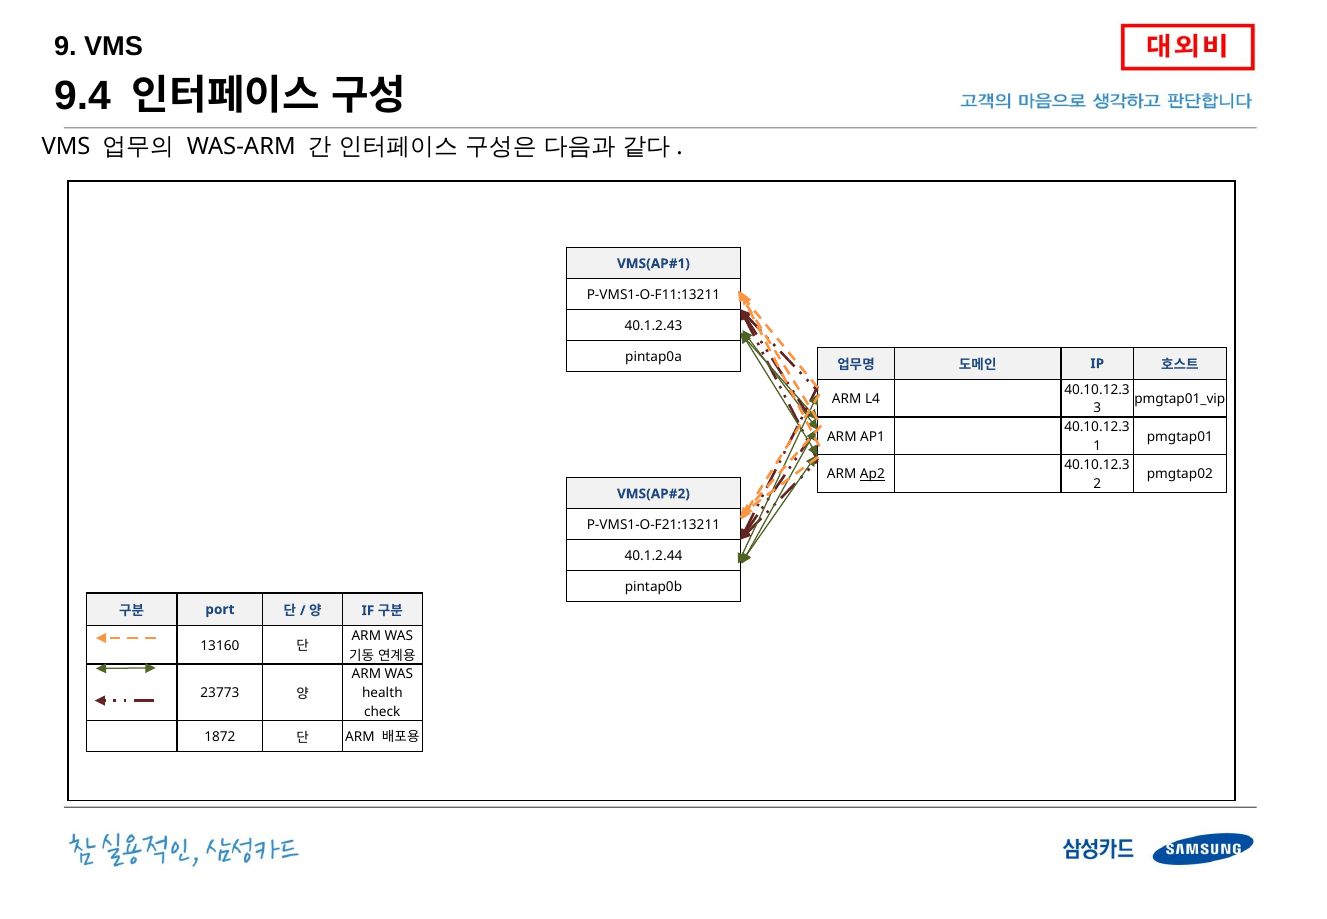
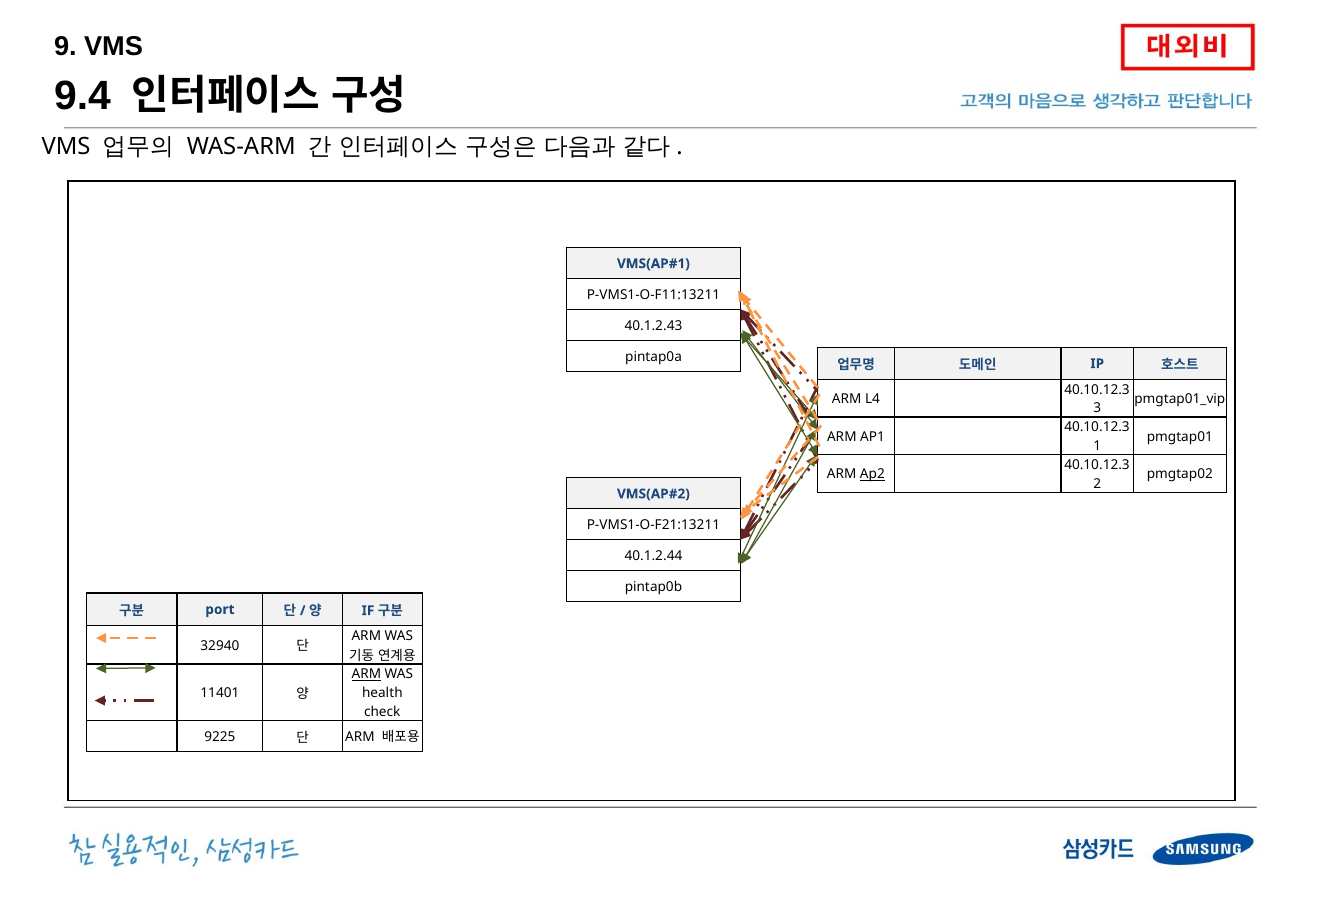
13160: 13160 -> 32940 (220, 645)
ARM underline: none -> present (366, 674)
23773: 23773 -> 11401 (220, 693)
1872: 1872 -> 9225 (220, 737)
